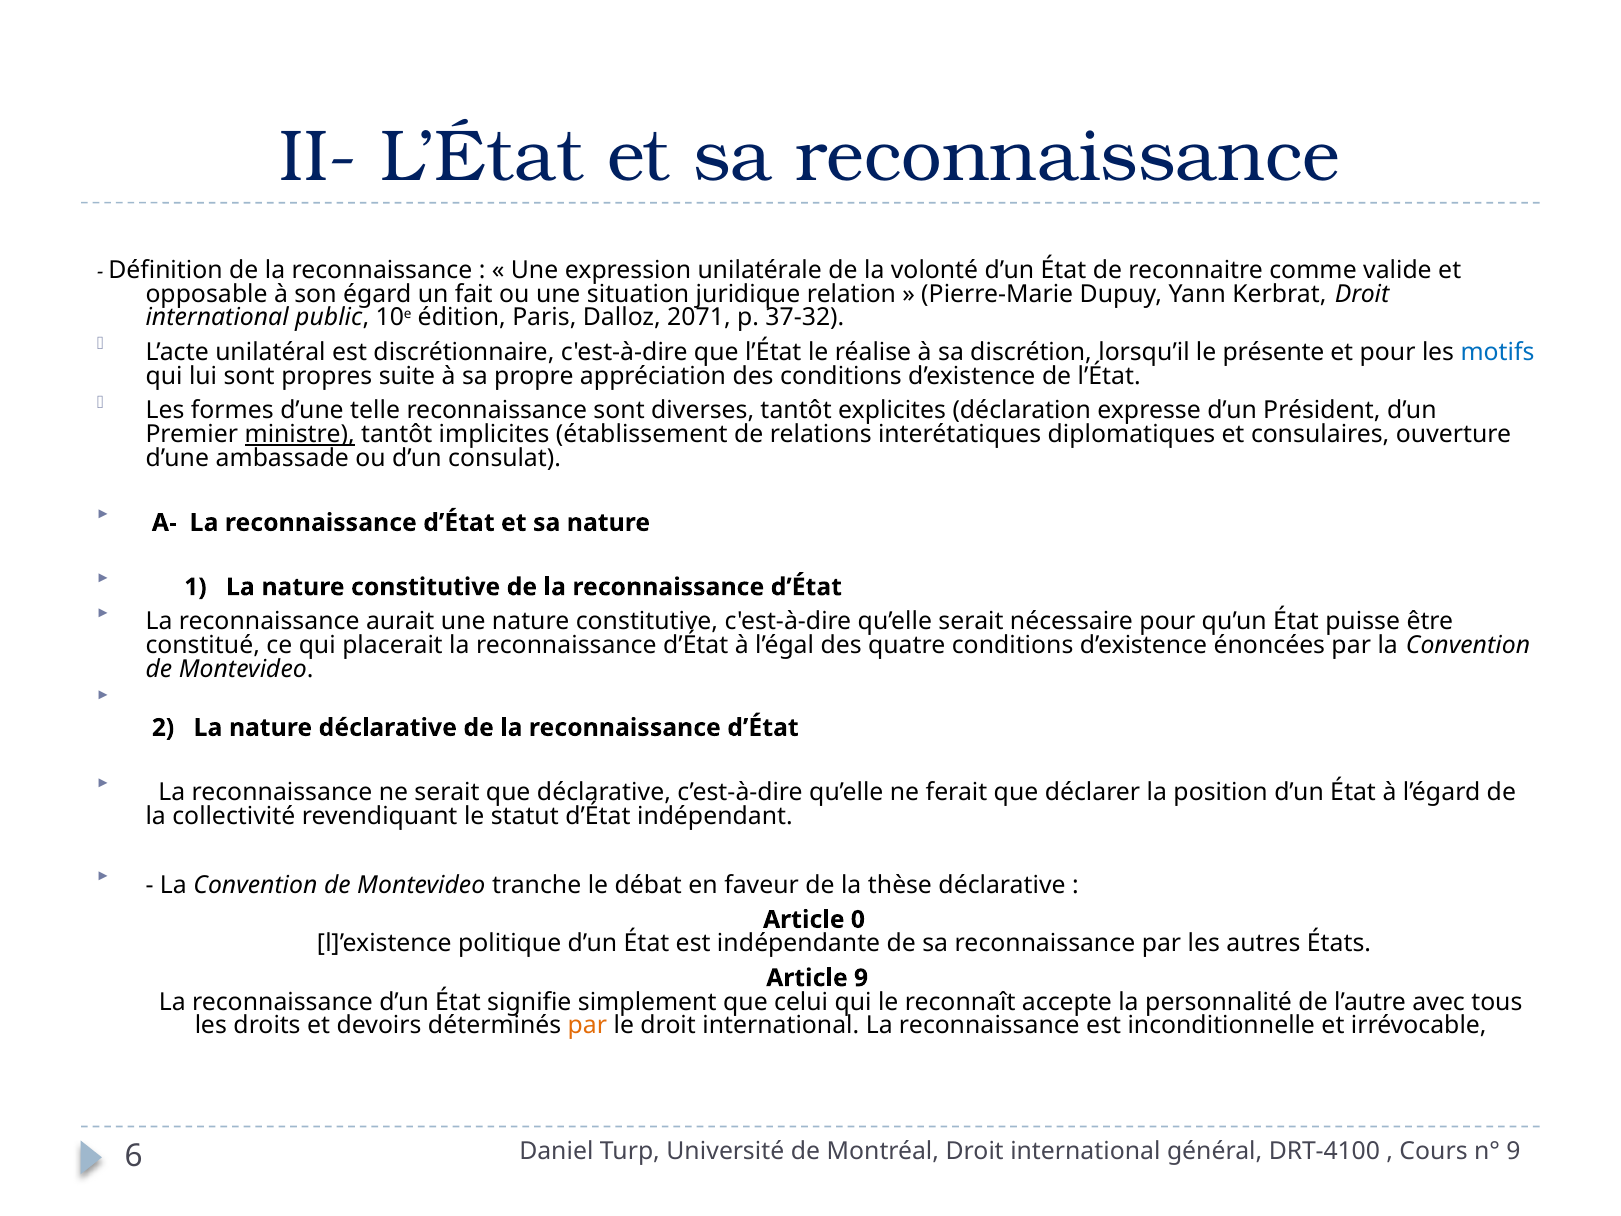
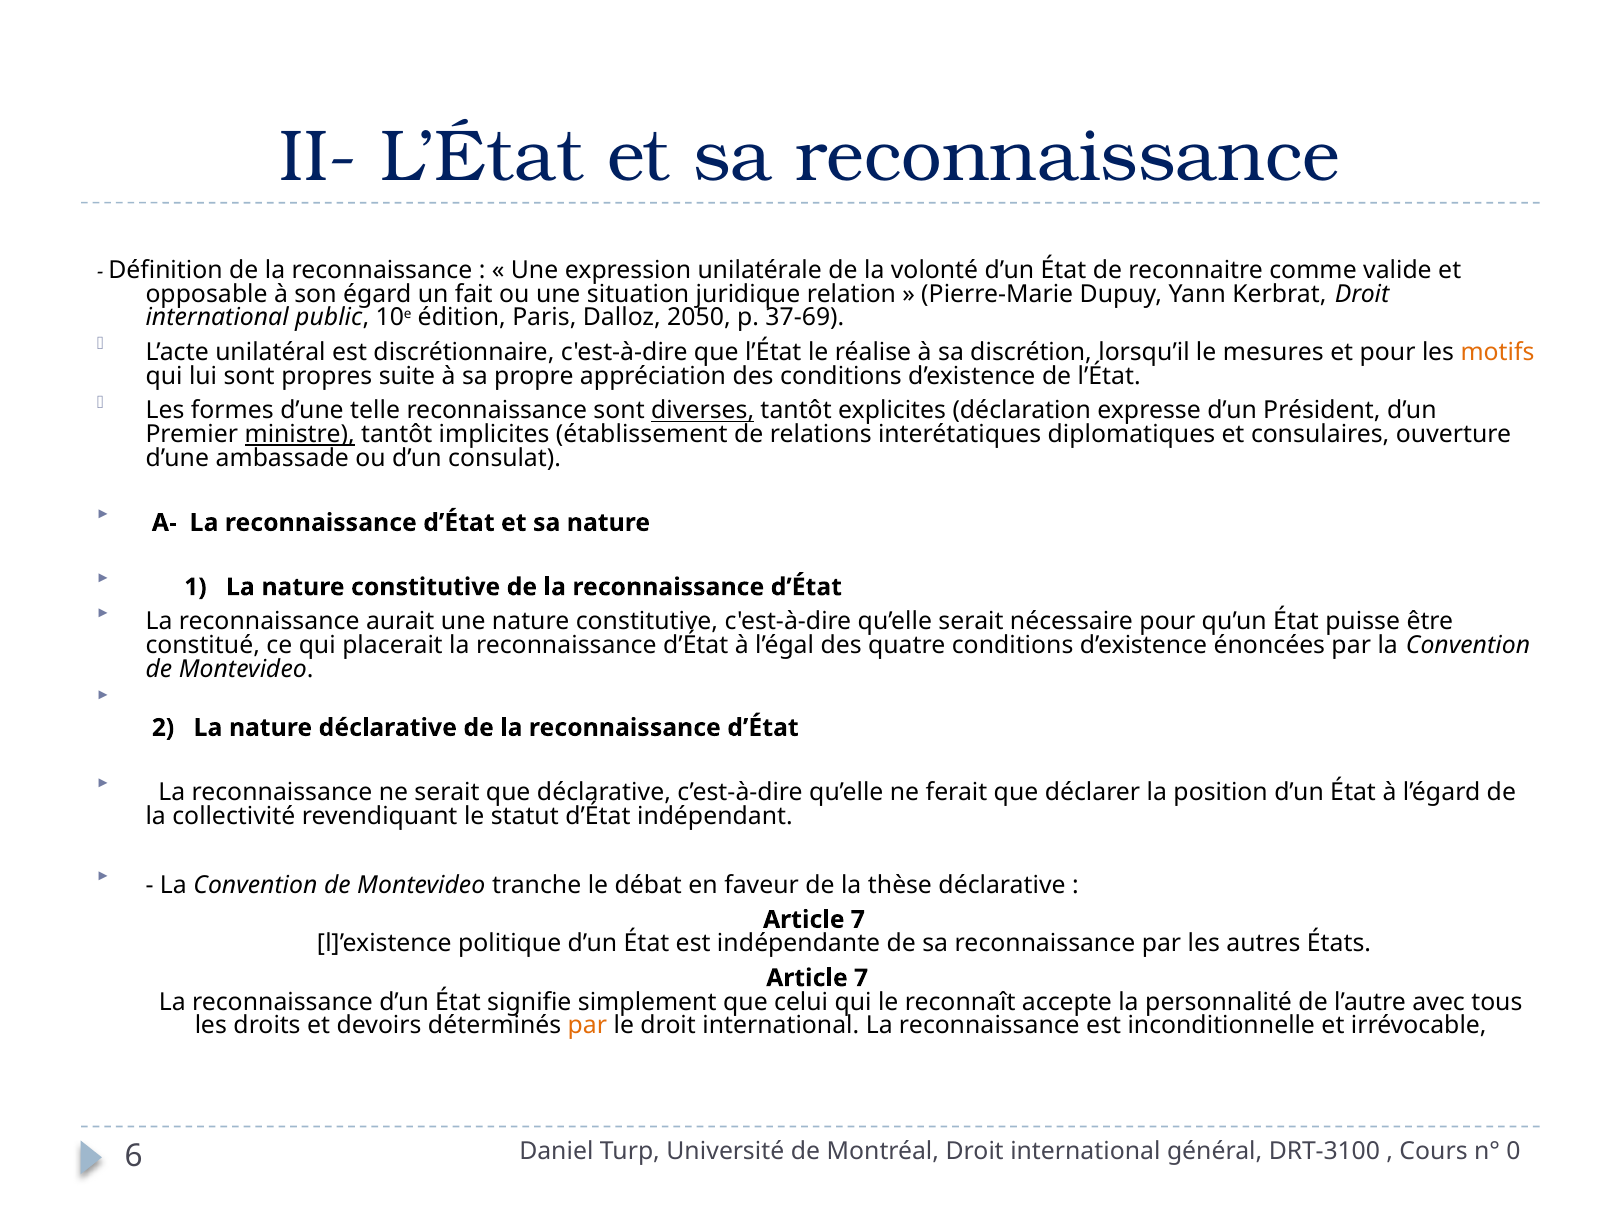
2071: 2071 -> 2050 (699, 318)
37-32: 37-32 -> 37-69 (805, 318)
présente: présente -> mesures (1273, 352)
motifs colour: blue -> orange (1498, 352)
diverses underline: none -> present (703, 411)
0: 0 -> 7 (858, 919)
9: 9 -> 7 (861, 978)
DRT-4100: DRT-4100 -> DRT-3100 (1324, 1151)
n° 9: 9 -> 0 (1514, 1151)
